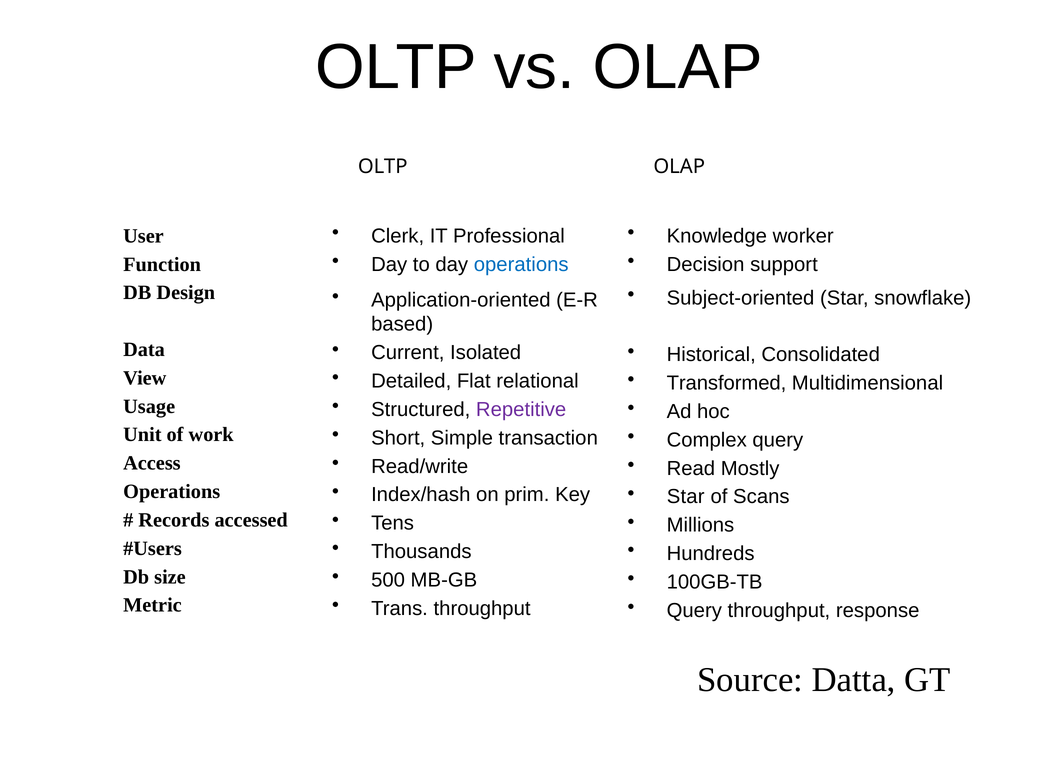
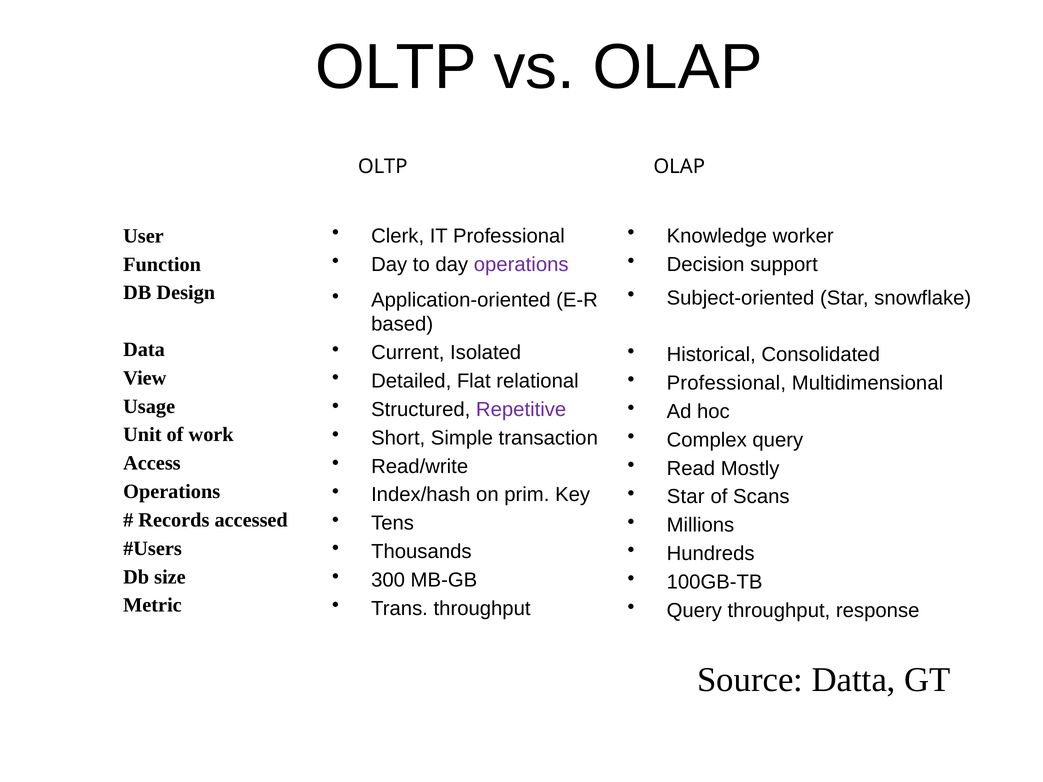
operations colour: blue -> purple (521, 265)
Transformed: Transformed -> Professional (726, 383)
500: 500 -> 300 (388, 580)
